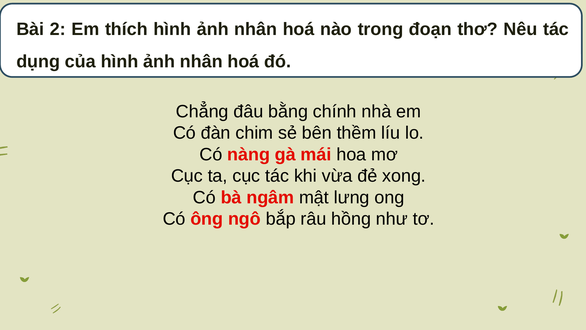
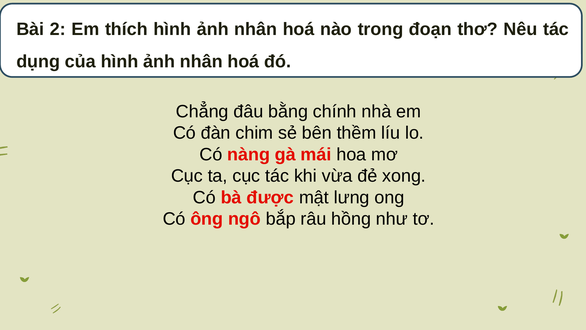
ngâm: ngâm -> được (270, 197)
